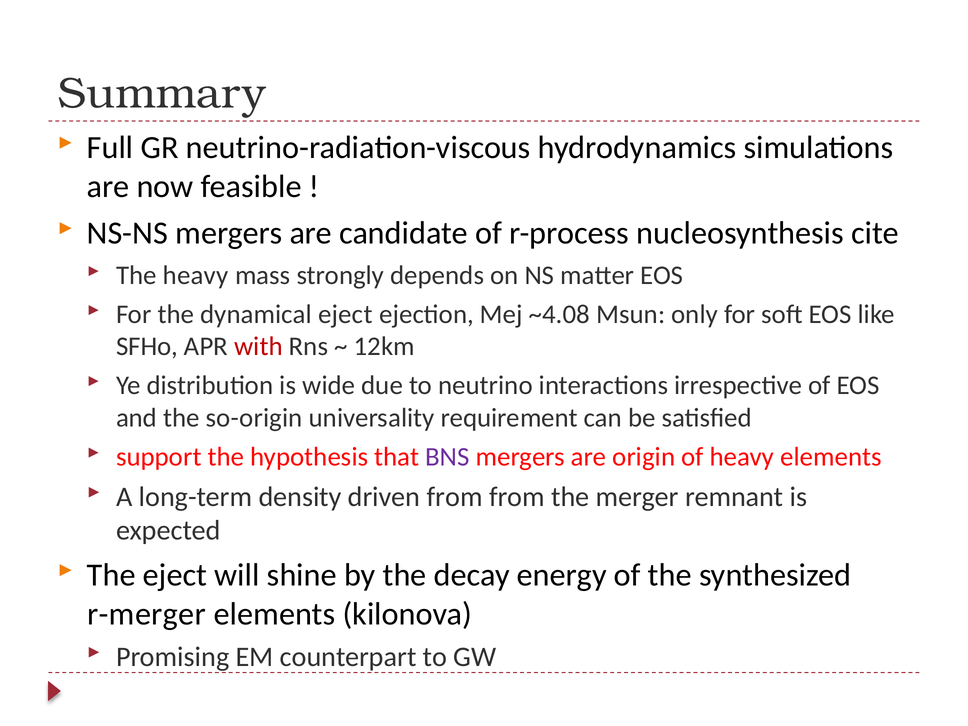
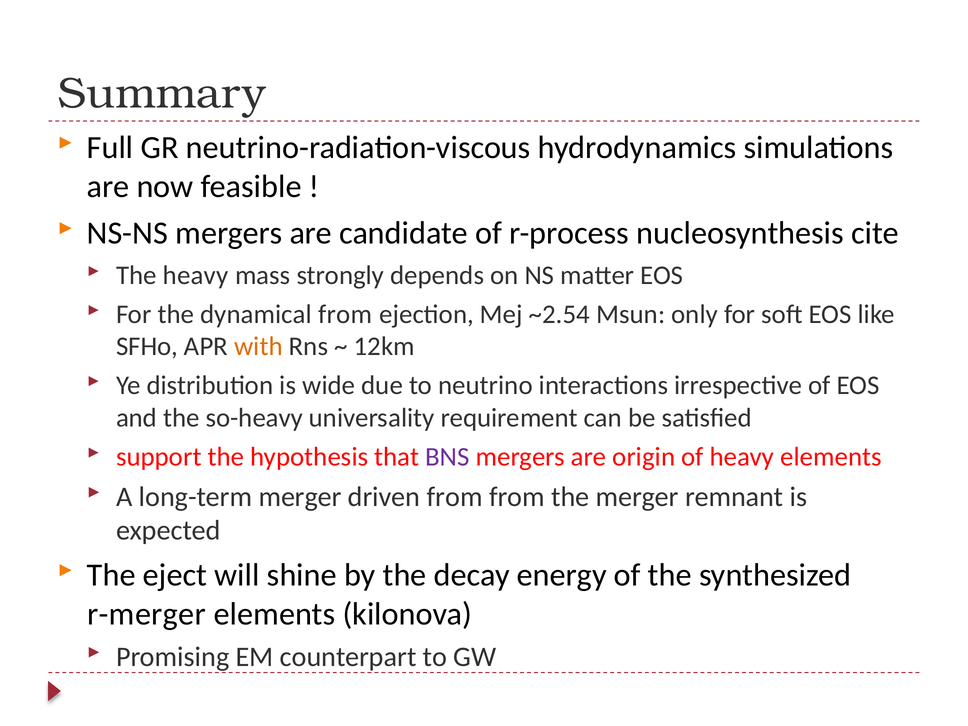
dynamical eject: eject -> from (345, 314)
~4.08: ~4.08 -> ~2.54 (559, 314)
with colour: red -> orange (258, 346)
so-origin: so-origin -> so-heavy (254, 418)
long-term density: density -> merger (300, 497)
